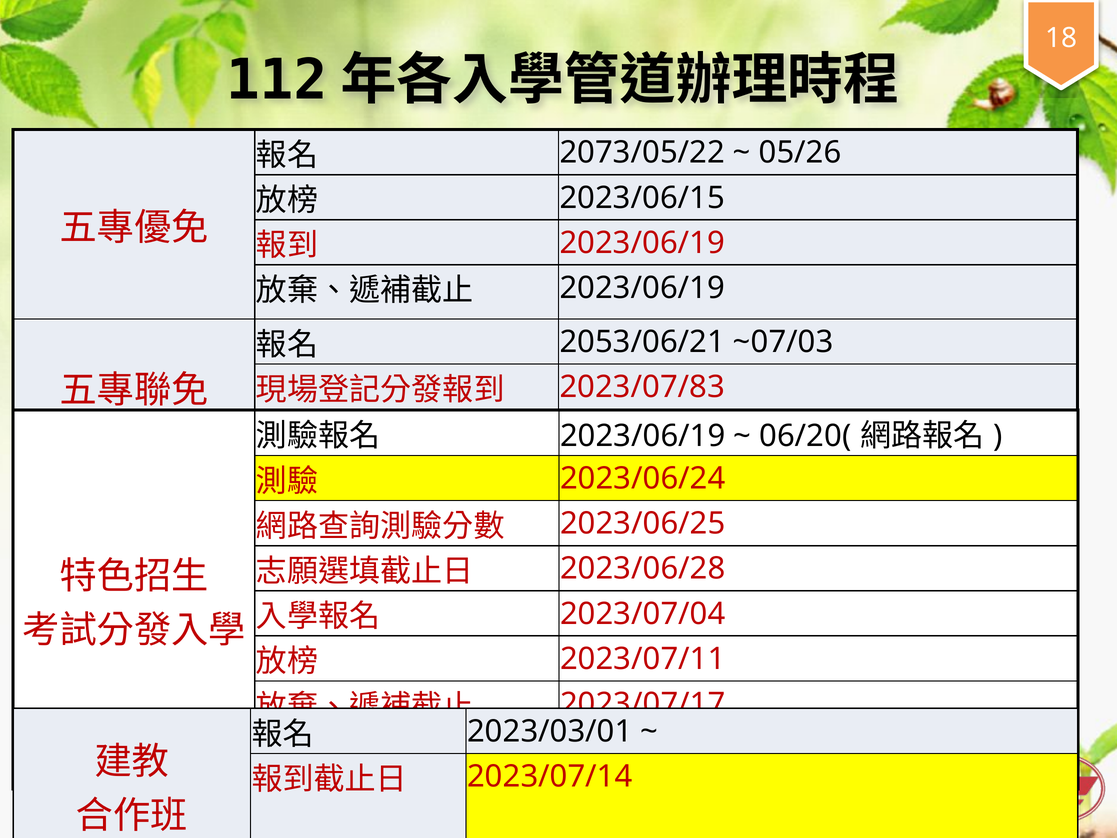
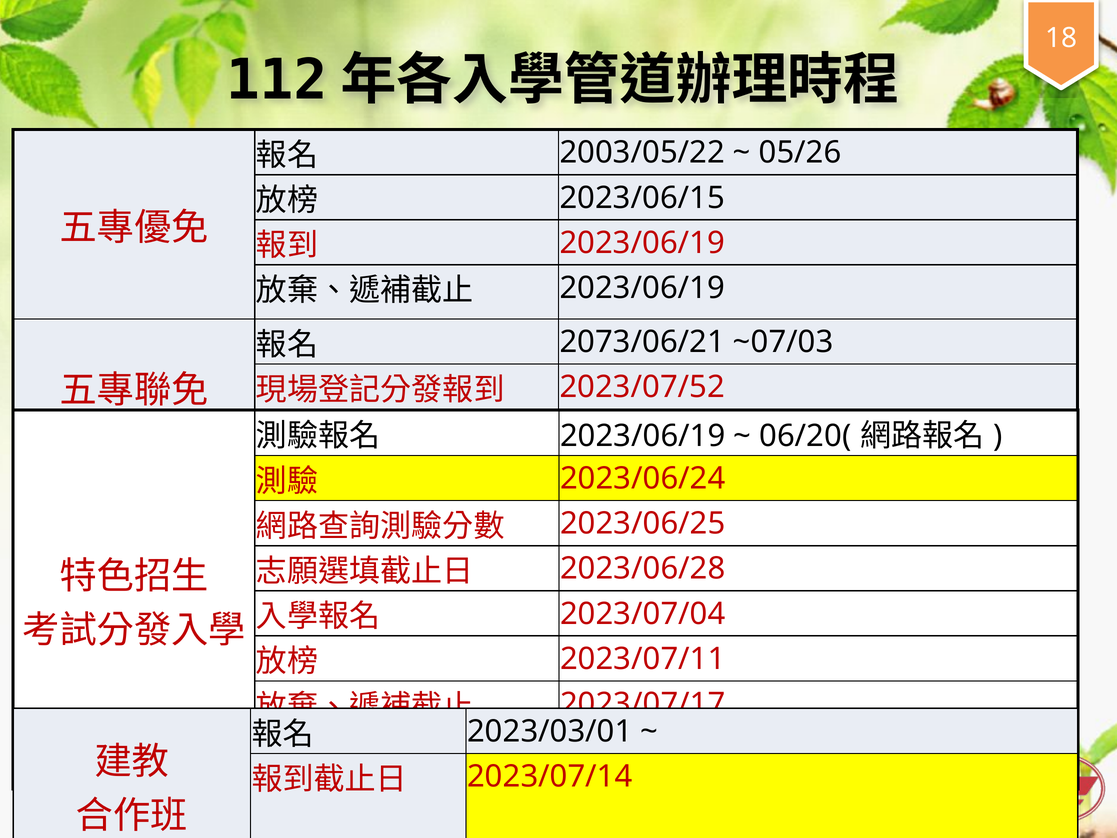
2073/05/22: 2073/05/22 -> 2003/05/22 (642, 153)
2053/06/21: 2053/06/21 -> 2073/06/21 (642, 342)
2023/07/83: 2023/07/83 -> 2023/07/52 (642, 387)
